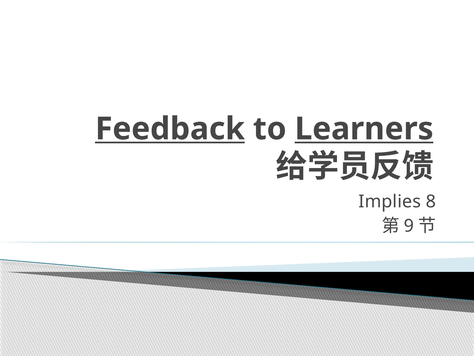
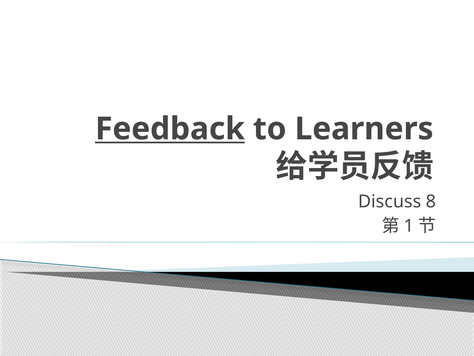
Learners underline: present -> none (364, 129)
Implies: Implies -> Discuss (390, 201)
9: 9 -> 1 (409, 225)
